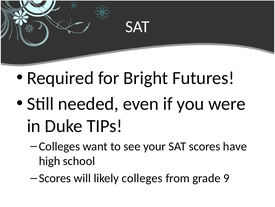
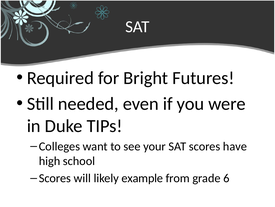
likely colleges: colleges -> example (142, 178)
9: 9 -> 6 (226, 178)
